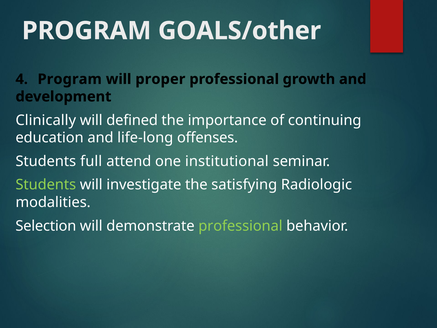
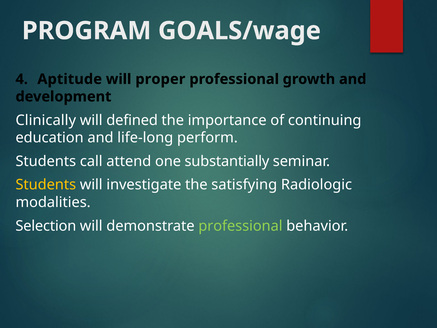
GOALS/other: GOALS/other -> GOALS/wage (239, 31)
4 Program: Program -> Aptitude (70, 79)
offenses: offenses -> perform (207, 138)
full: full -> call (91, 161)
institutional: institutional -> substantially (227, 161)
Students colour: light green -> yellow (46, 185)
